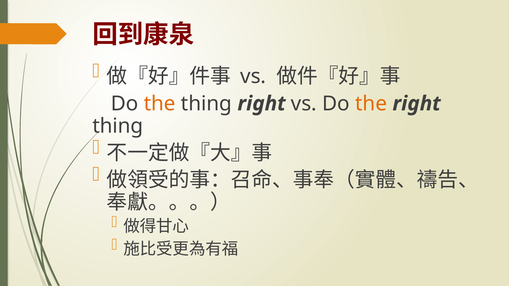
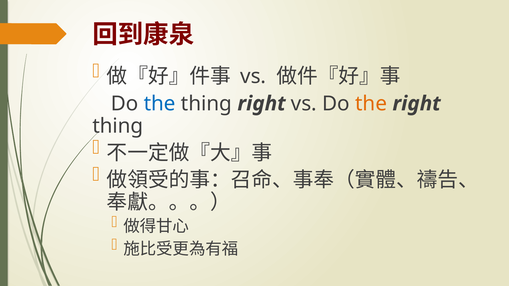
the colour: orange -> blue (160, 104)
